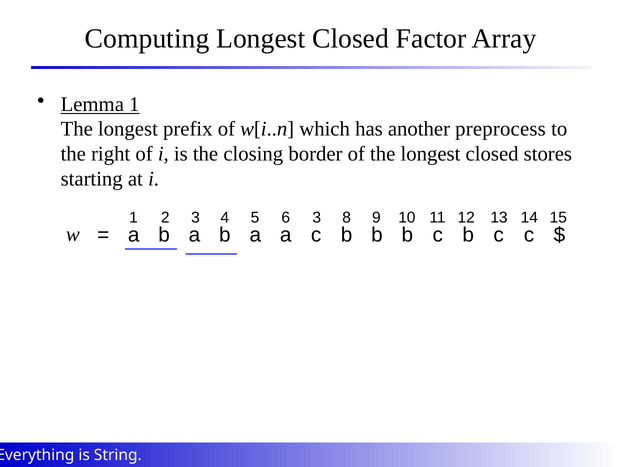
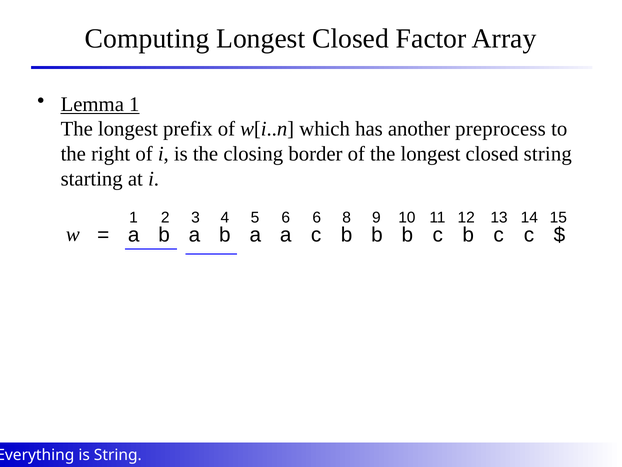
closed stores: stores -> string (548, 154)
6 3: 3 -> 6 (317, 217)
